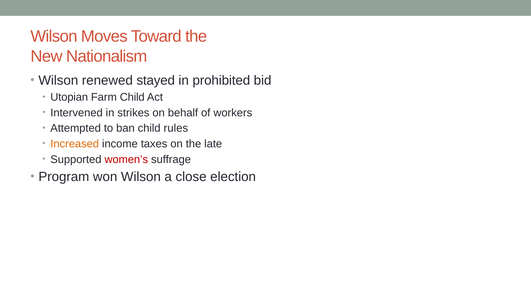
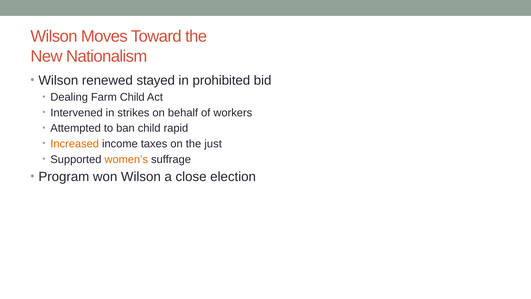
Utopian: Utopian -> Dealing (69, 97)
rules: rules -> rapid (176, 128)
late: late -> just (213, 144)
women’s colour: red -> orange (126, 159)
